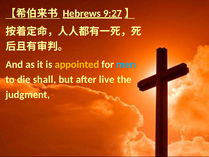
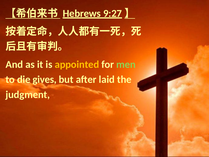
men colour: light blue -> light green (126, 64)
shall: shall -> gives (45, 79)
live: live -> laid (107, 79)
